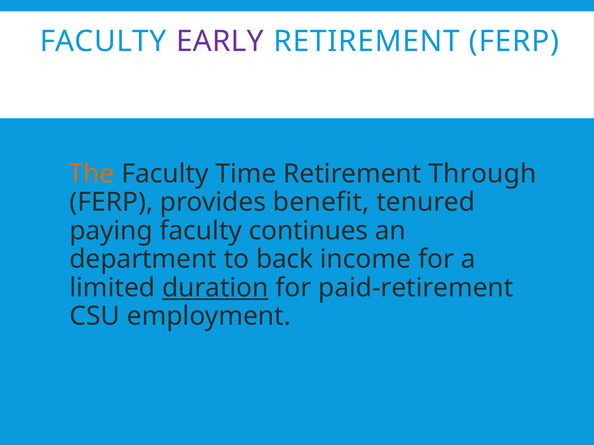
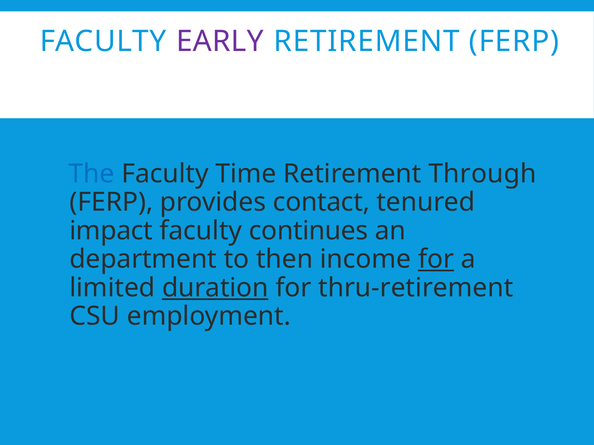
The colour: orange -> blue (92, 174)
benefit: benefit -> contact (321, 202)
paying: paying -> impact (111, 231)
back: back -> then (285, 259)
for underline: none -> present (436, 259)
paid-retirement: paid-retirement -> thru-retirement (416, 288)
